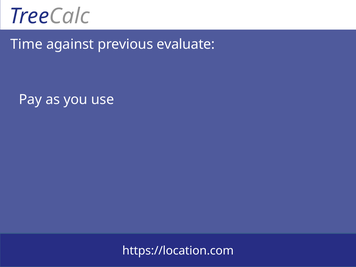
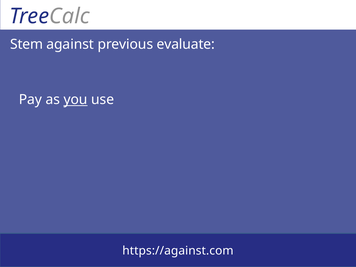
Time: Time -> Stem (27, 44)
you underline: none -> present (76, 100)
https://location.com: https://location.com -> https://against.com (178, 251)
